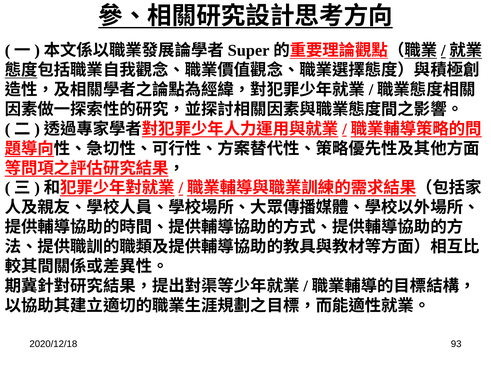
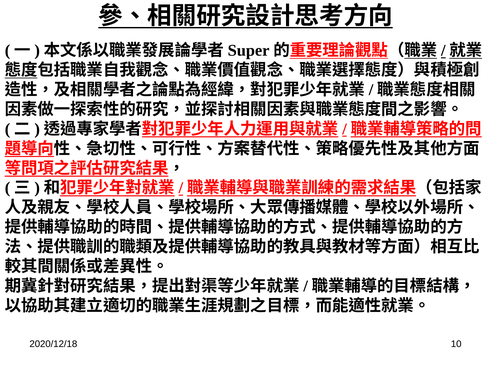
93: 93 -> 10 (456, 344)
